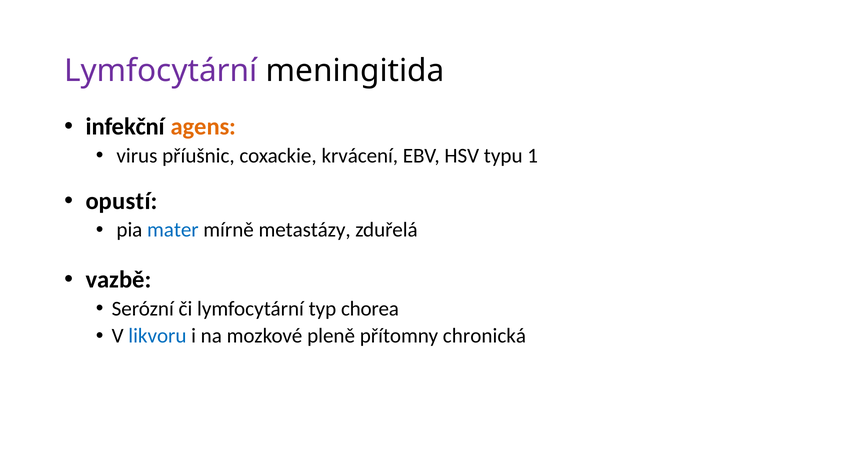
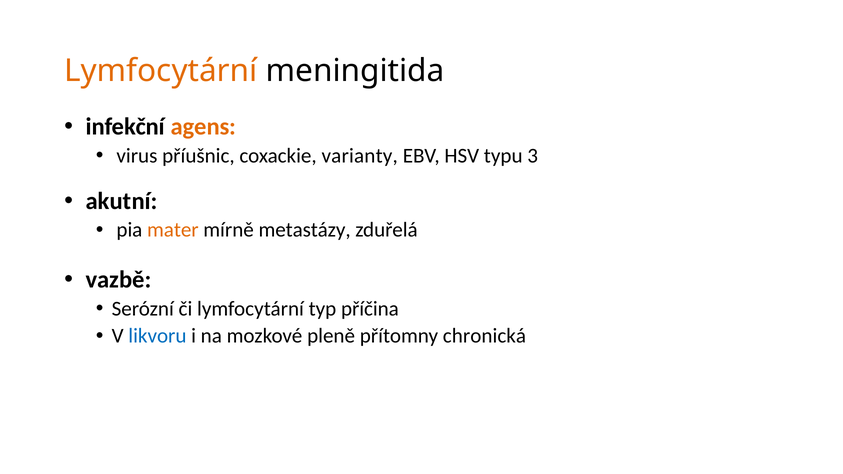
Lymfocytární colour: purple -> orange (161, 71)
krvácení: krvácení -> varianty (360, 156)
1: 1 -> 3 (533, 156)
opustí: opustí -> akutní (122, 201)
mater colour: blue -> orange (173, 230)
chorea: chorea -> příčina (370, 309)
